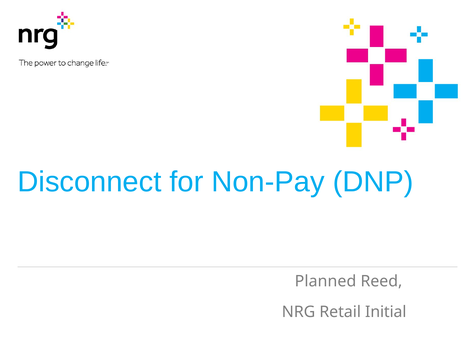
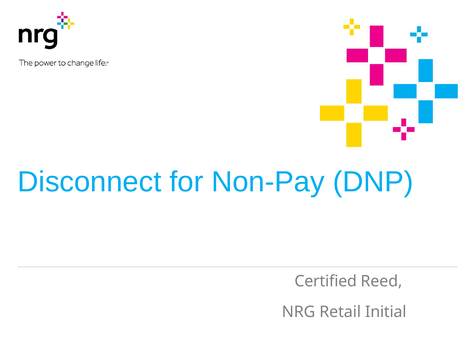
Planned: Planned -> Certified (326, 281)
